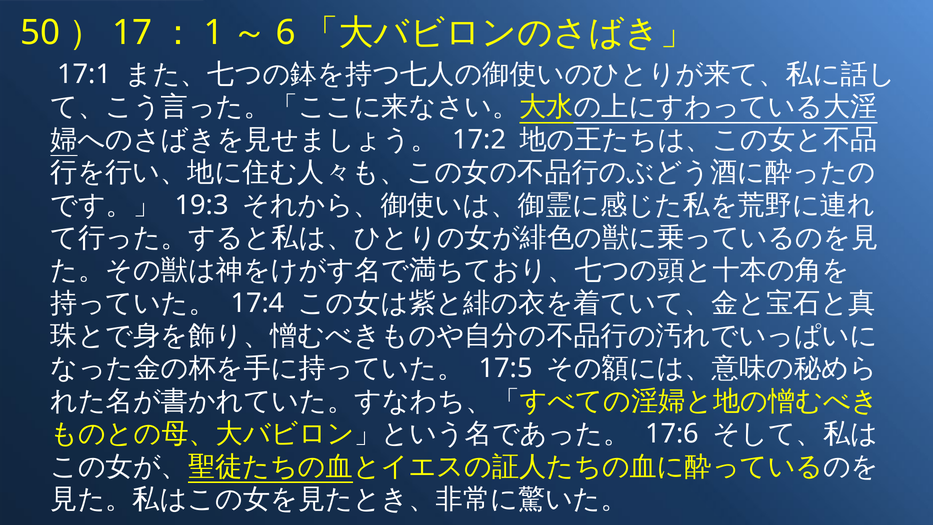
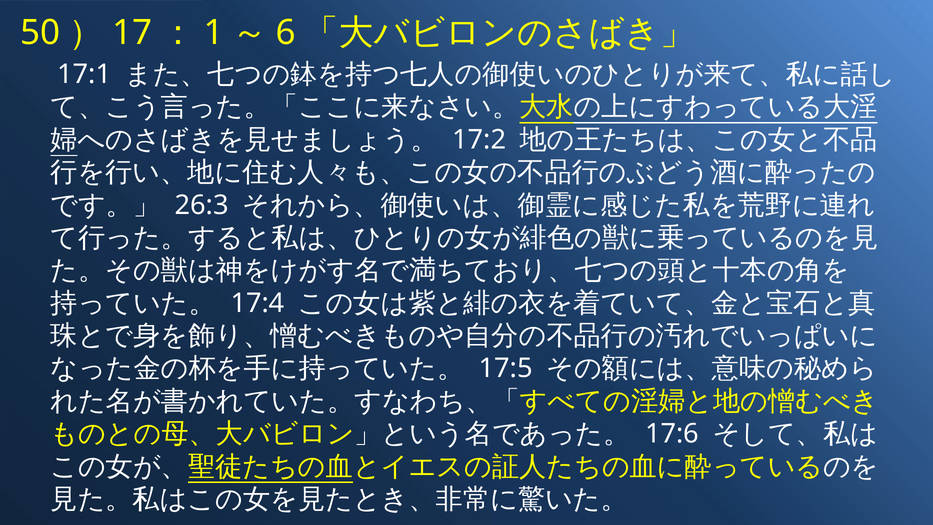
19:3: 19:3 -> 26:3 (202, 205)
